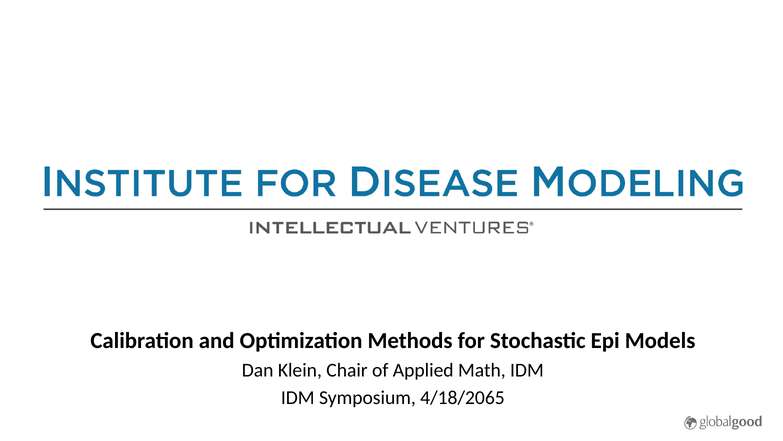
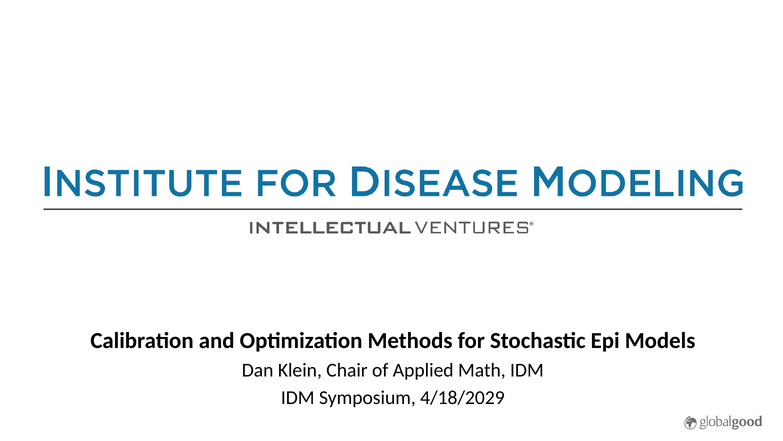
4/18/2065: 4/18/2065 -> 4/18/2029 (462, 397)
